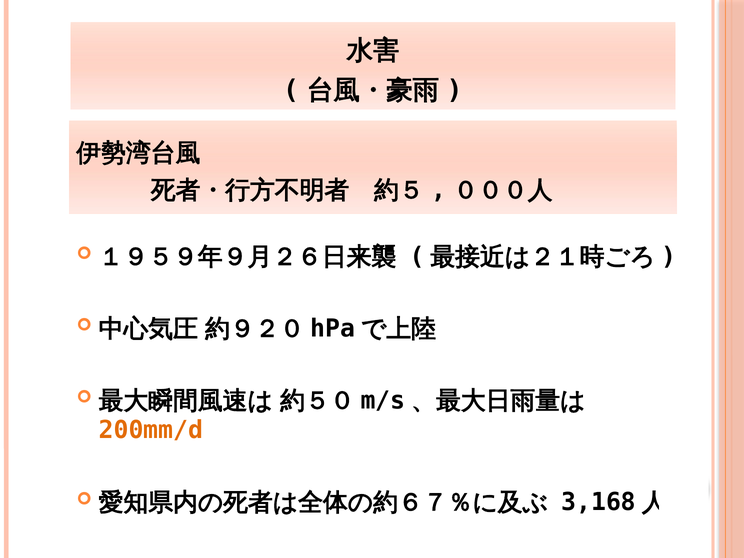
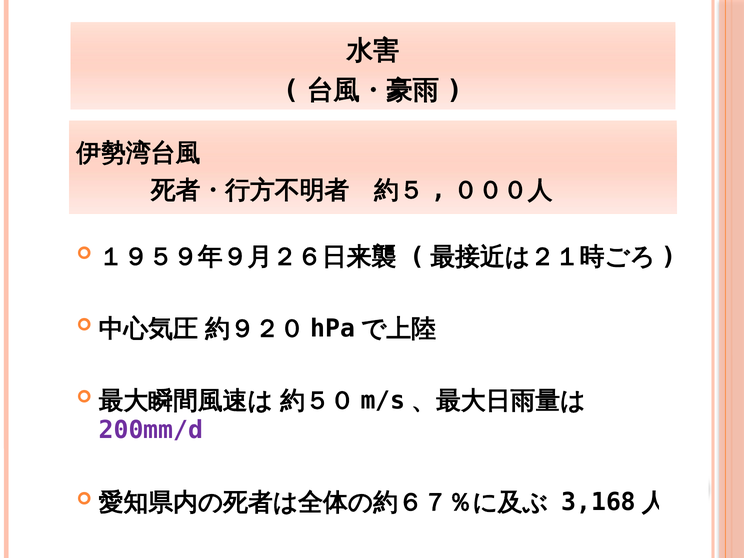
200mm/d colour: orange -> purple (151, 430)
